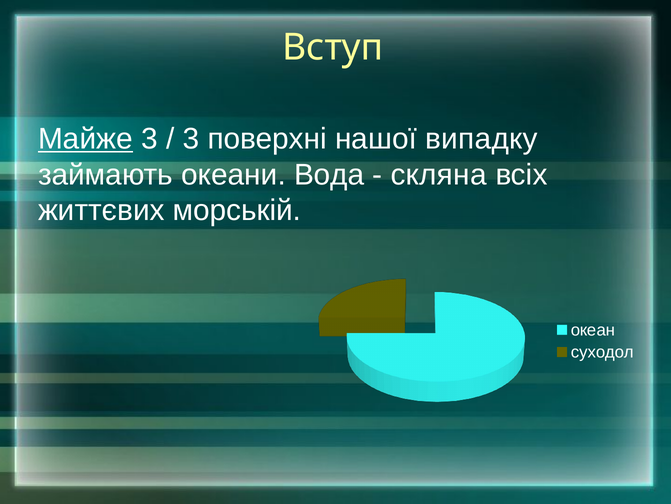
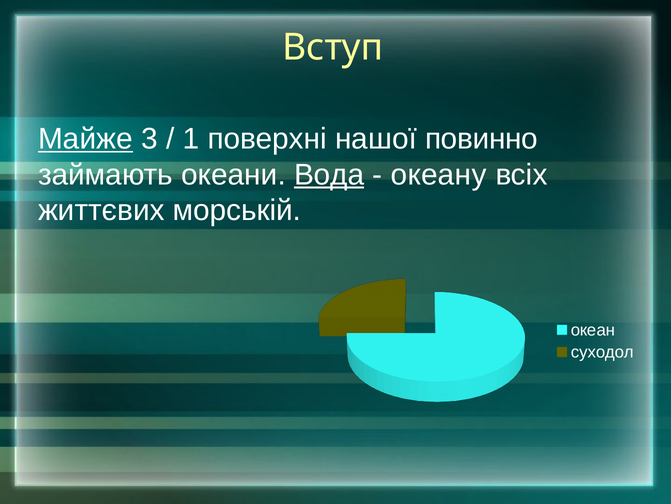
3: 3 -> 1 (191, 139)
випадку: випадку -> повинно (482, 139)
Вода underline: none -> present (329, 174)
скляна: скляна -> океану (439, 174)
